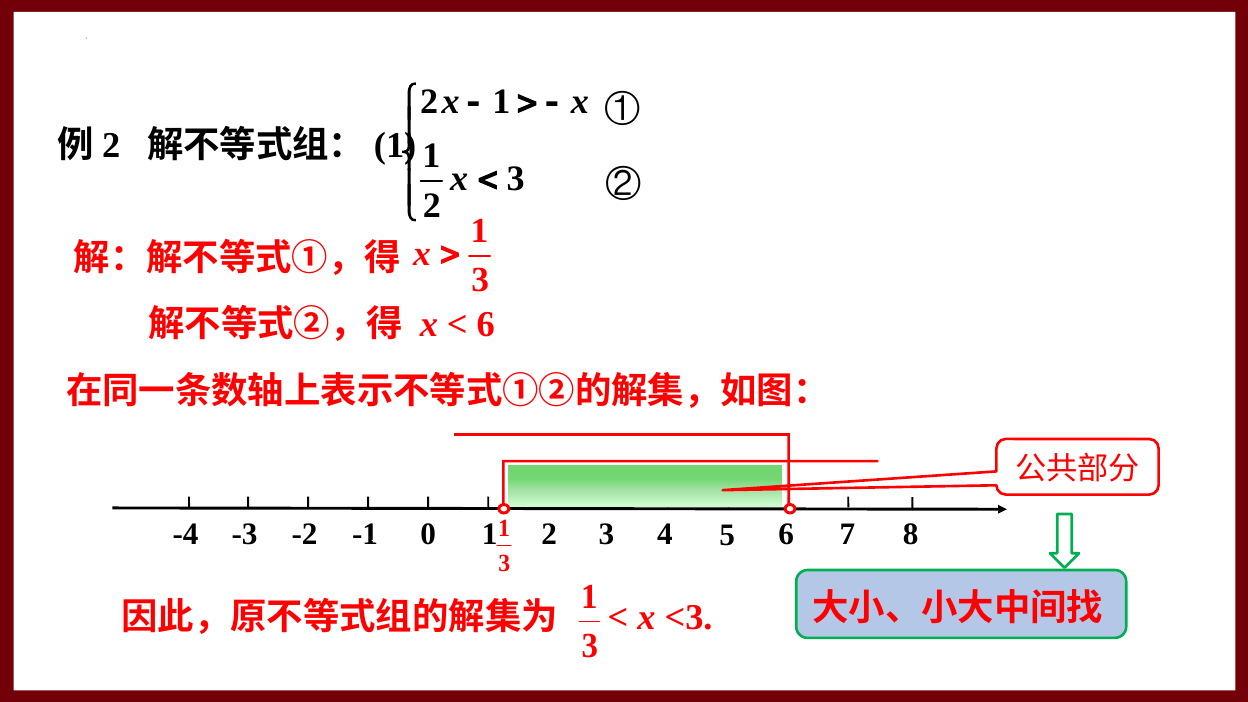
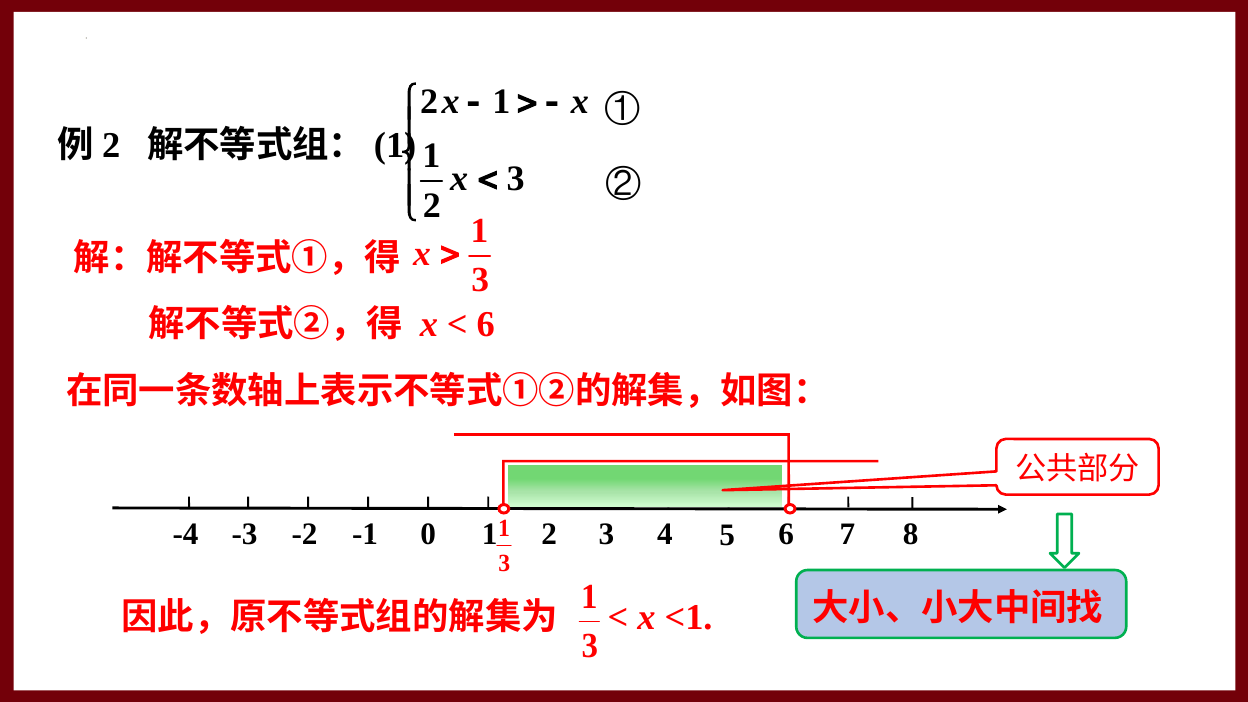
<3: <3 -> <1 (689, 617)
